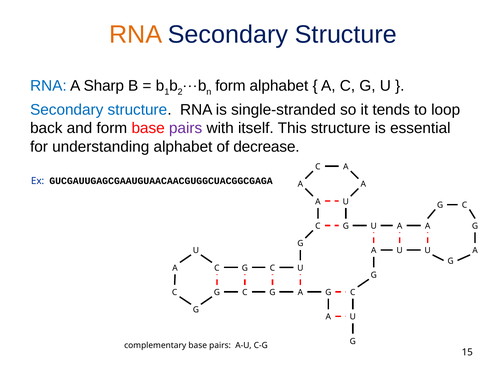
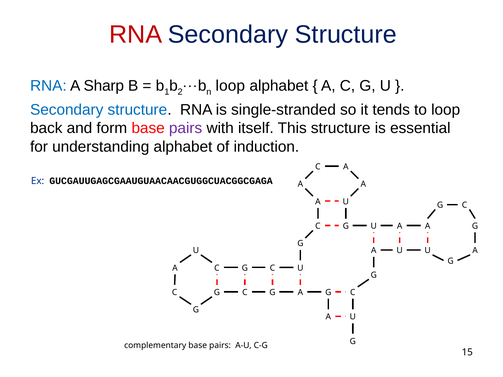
RNA colour: orange -> red (136, 34)
form: form -> loop (230, 86)
decrease: decrease -> induction (266, 147)
